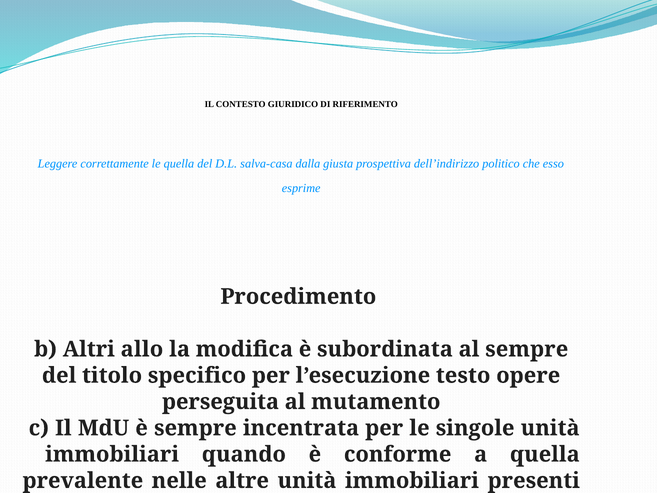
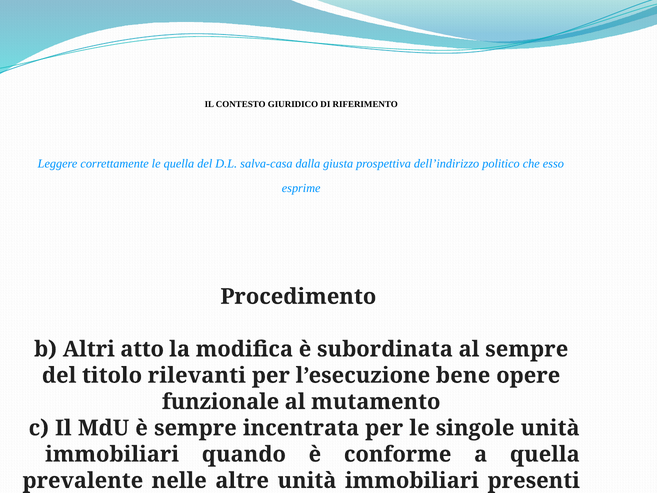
allo: allo -> atto (142, 349)
specifico: specifico -> rilevanti (197, 375)
testo: testo -> bene (463, 375)
perseguita: perseguita -> funzionale (221, 402)
